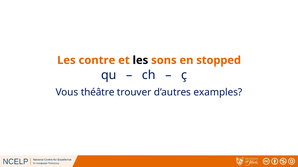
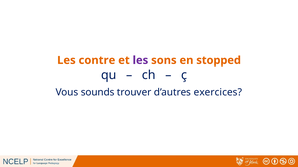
les colour: black -> purple (140, 60)
théâtre: théâtre -> sounds (98, 92)
examples: examples -> exercices (218, 92)
